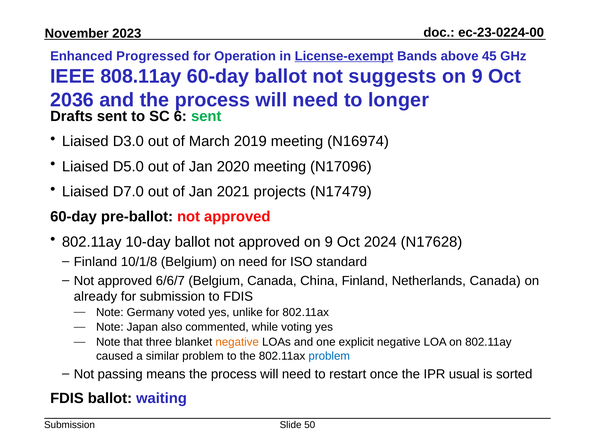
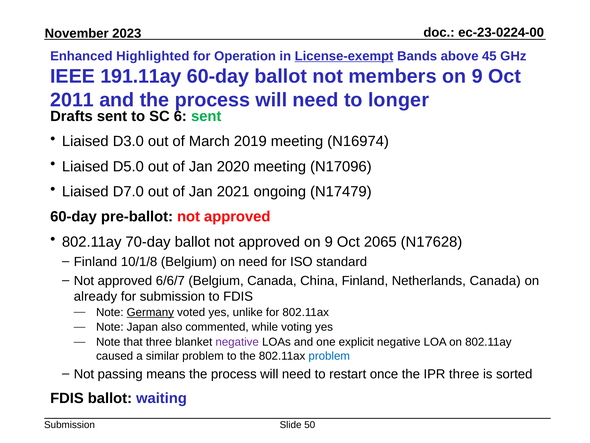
Progressed: Progressed -> Highlighted (153, 56)
808.11ay: 808.11ay -> 191.11ay (141, 76)
suggests: suggests -> members (393, 76)
2036: 2036 -> 2011 (72, 100)
projects: projects -> ongoing (280, 191)
10-day: 10-day -> 70-day (148, 242)
2024: 2024 -> 2065 (380, 242)
Germany underline: none -> present (150, 312)
negative colour: orange -> purple (237, 342)
IPR usual: usual -> three (464, 374)
